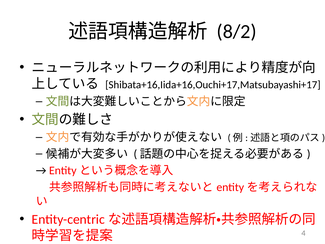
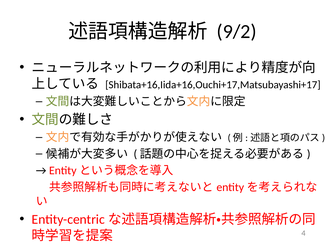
8/2: 8/2 -> 9/2 (237, 31)
